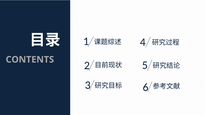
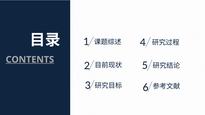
CONTENTS underline: none -> present (30, 60)
